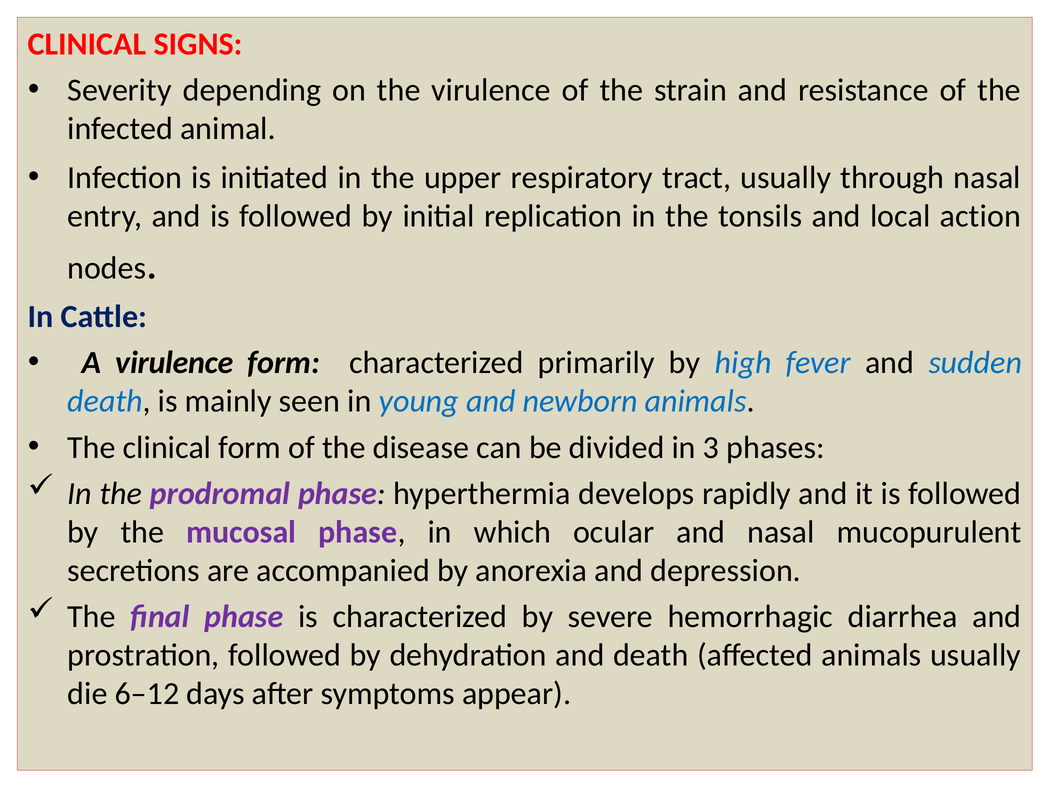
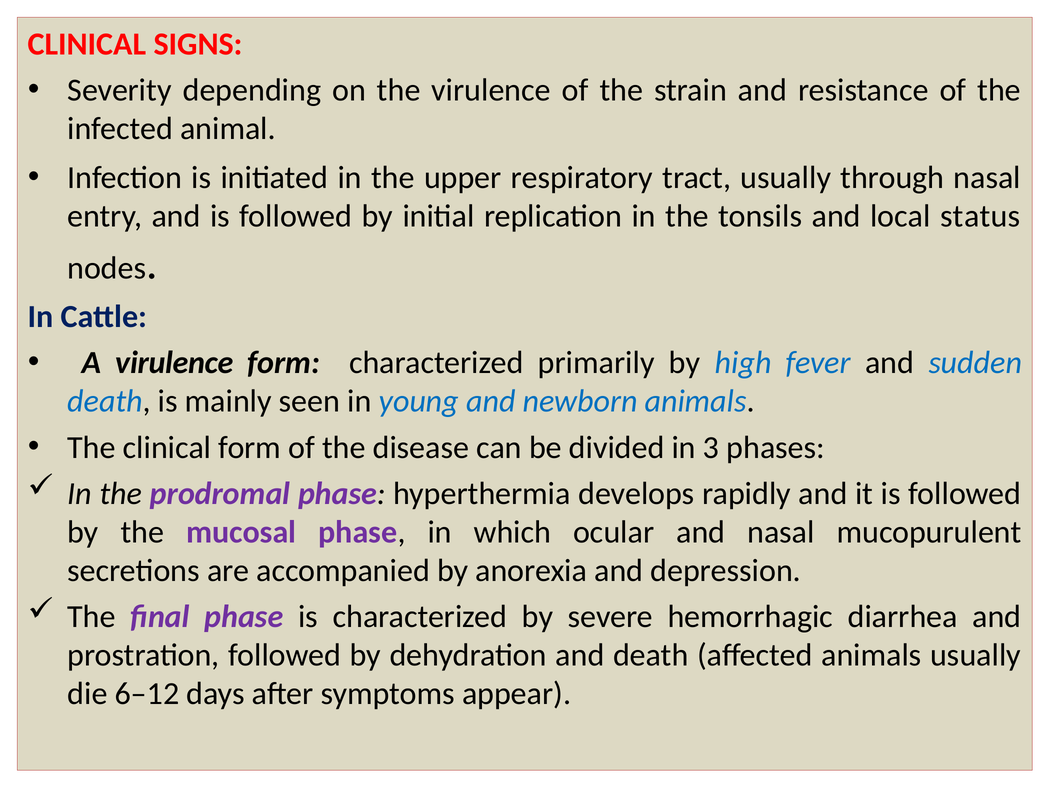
action: action -> status (980, 216)
